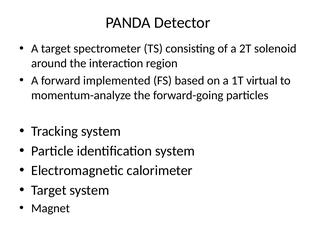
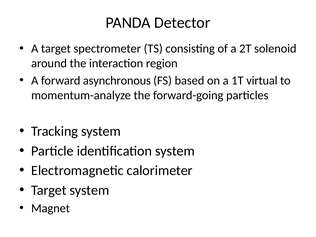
implemented: implemented -> asynchronous (117, 81)
